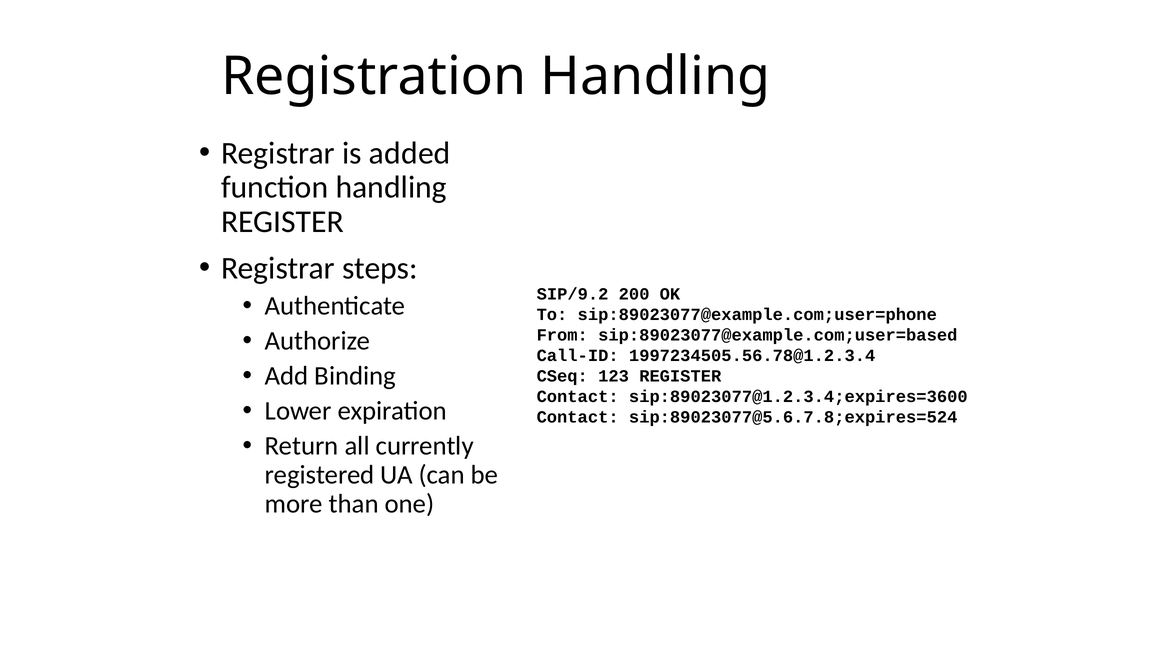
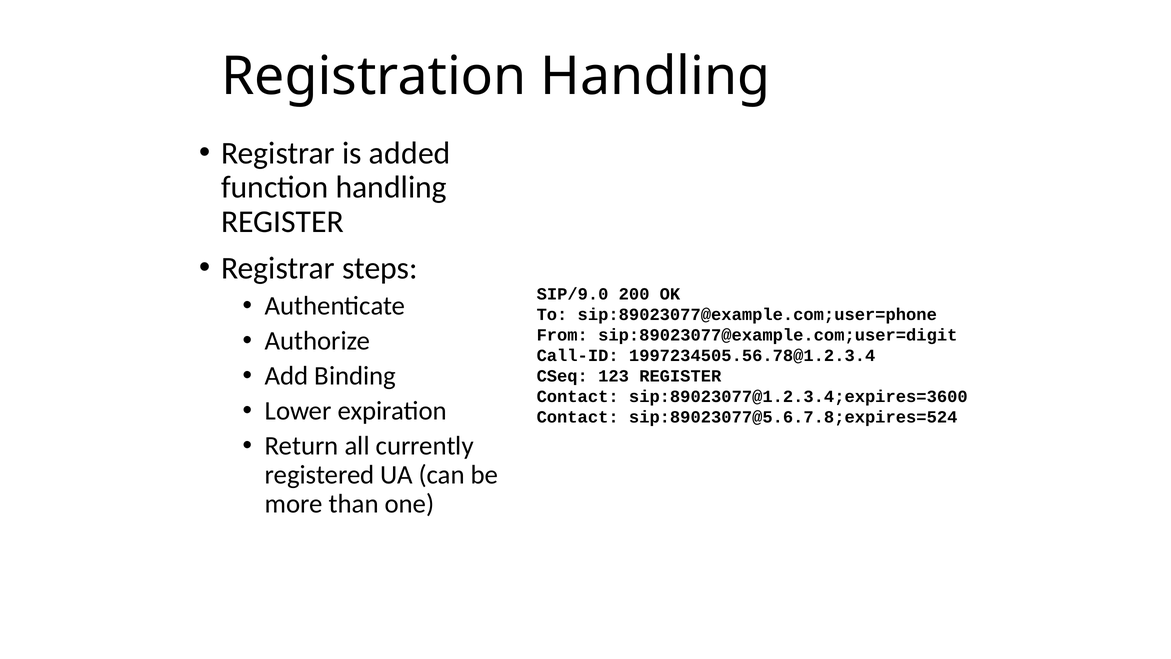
SIP/9.2: SIP/9.2 -> SIP/9.0 (573, 294)
sip:89023077@example.com;user=based: sip:89023077@example.com;user=based -> sip:89023077@example.com;user=digit (778, 335)
